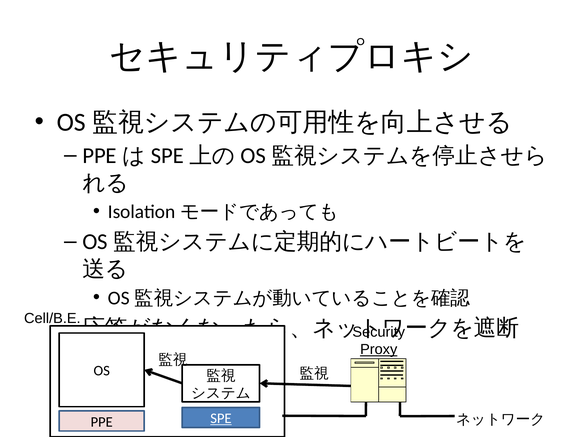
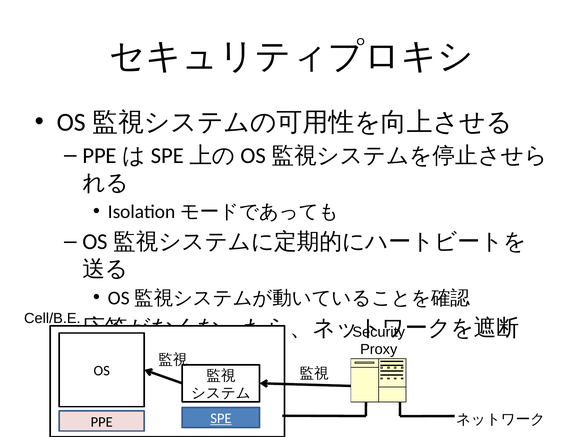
Proxy underline: present -> none (379, 350)
